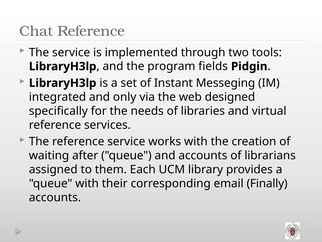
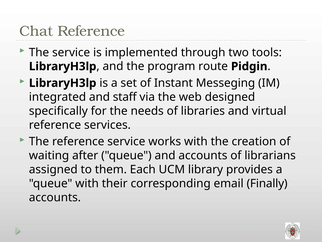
fields: fields -> route (213, 66)
only: only -> staff (125, 97)
